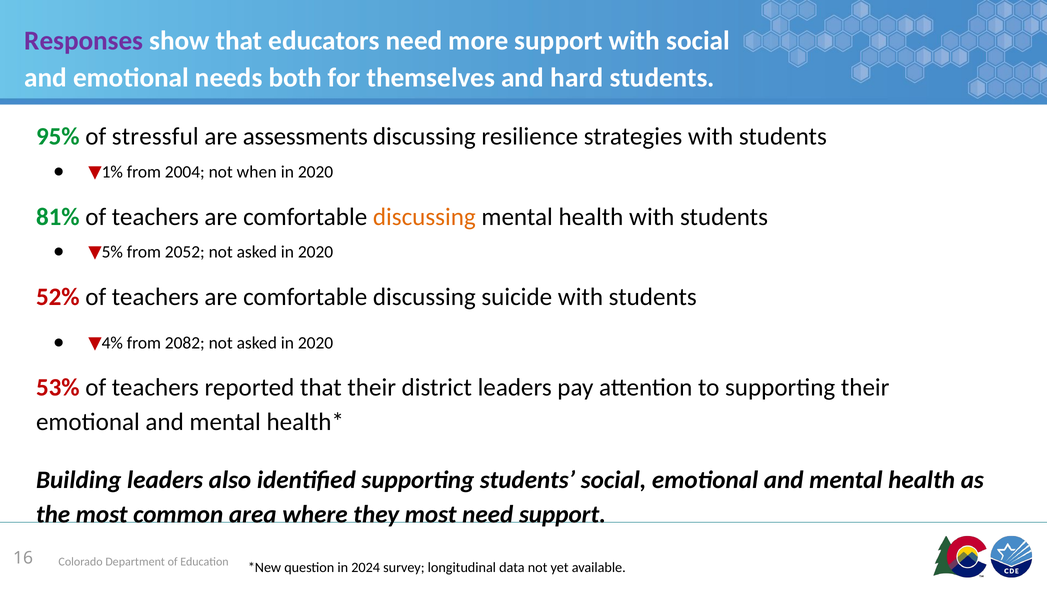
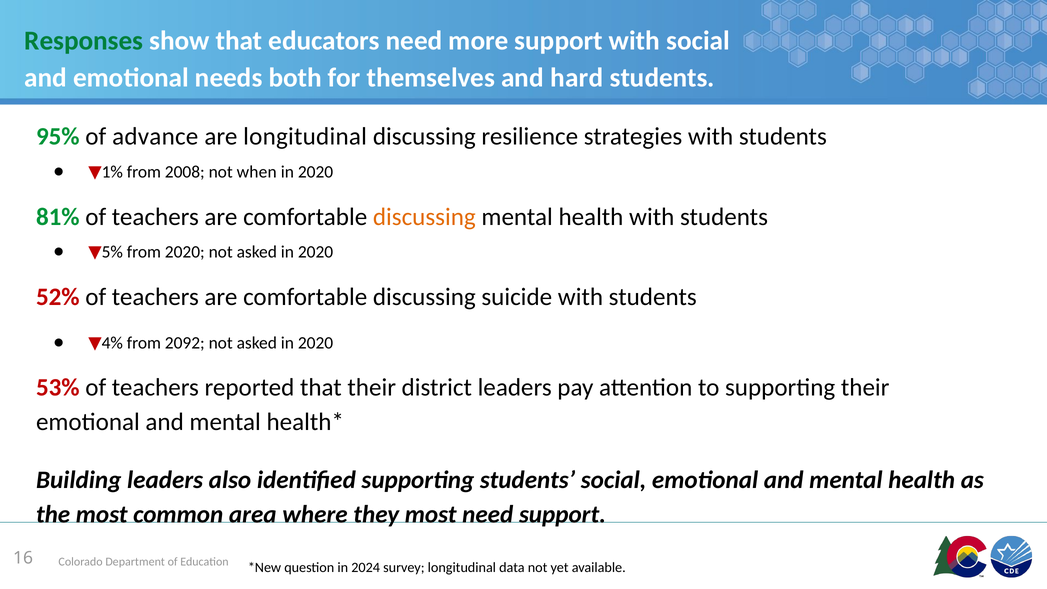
Responses colour: purple -> green (84, 41)
stressful: stressful -> advance (155, 137)
are assessments: assessments -> longitudinal (305, 137)
2004: 2004 -> 2008 (185, 172)
from 2052: 2052 -> 2020 (185, 252)
2082: 2082 -> 2092 (185, 343)
